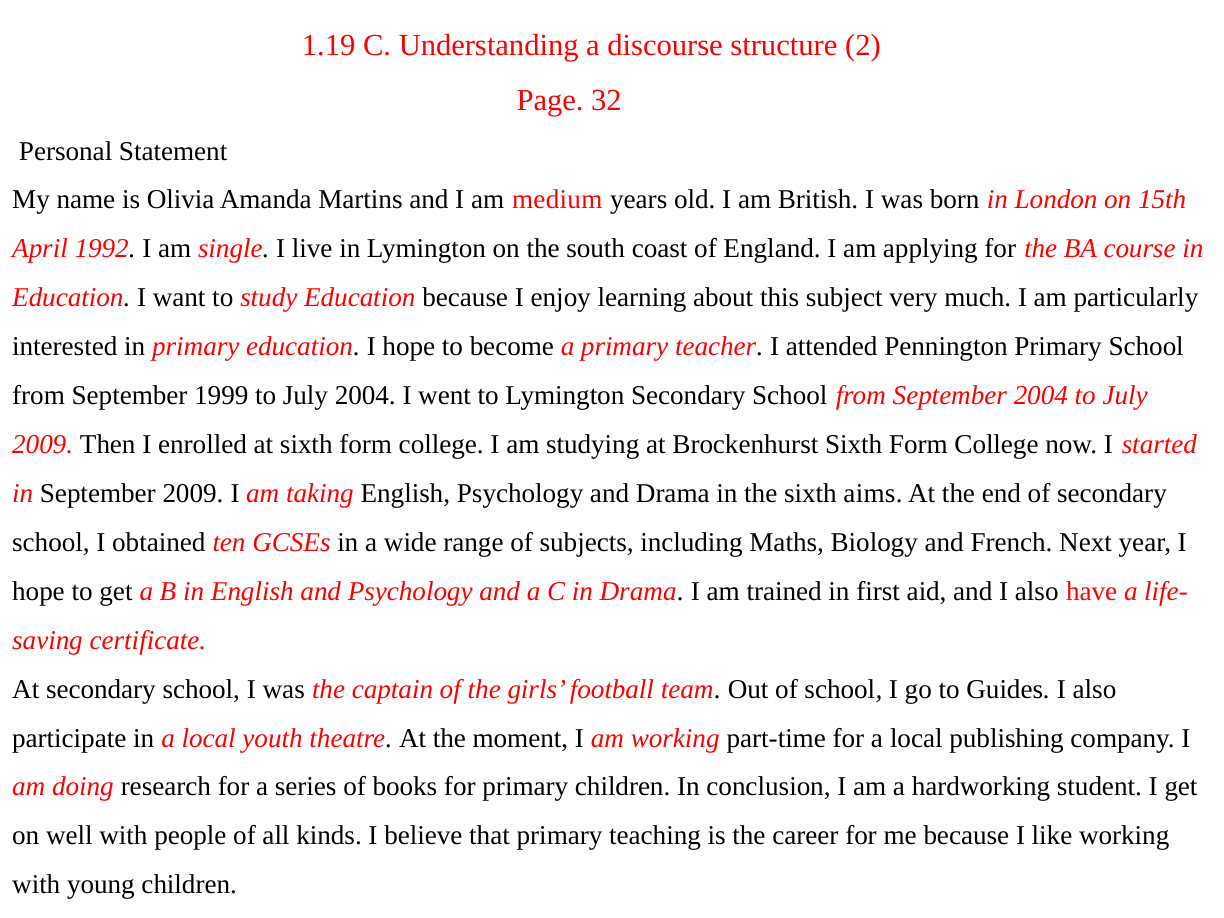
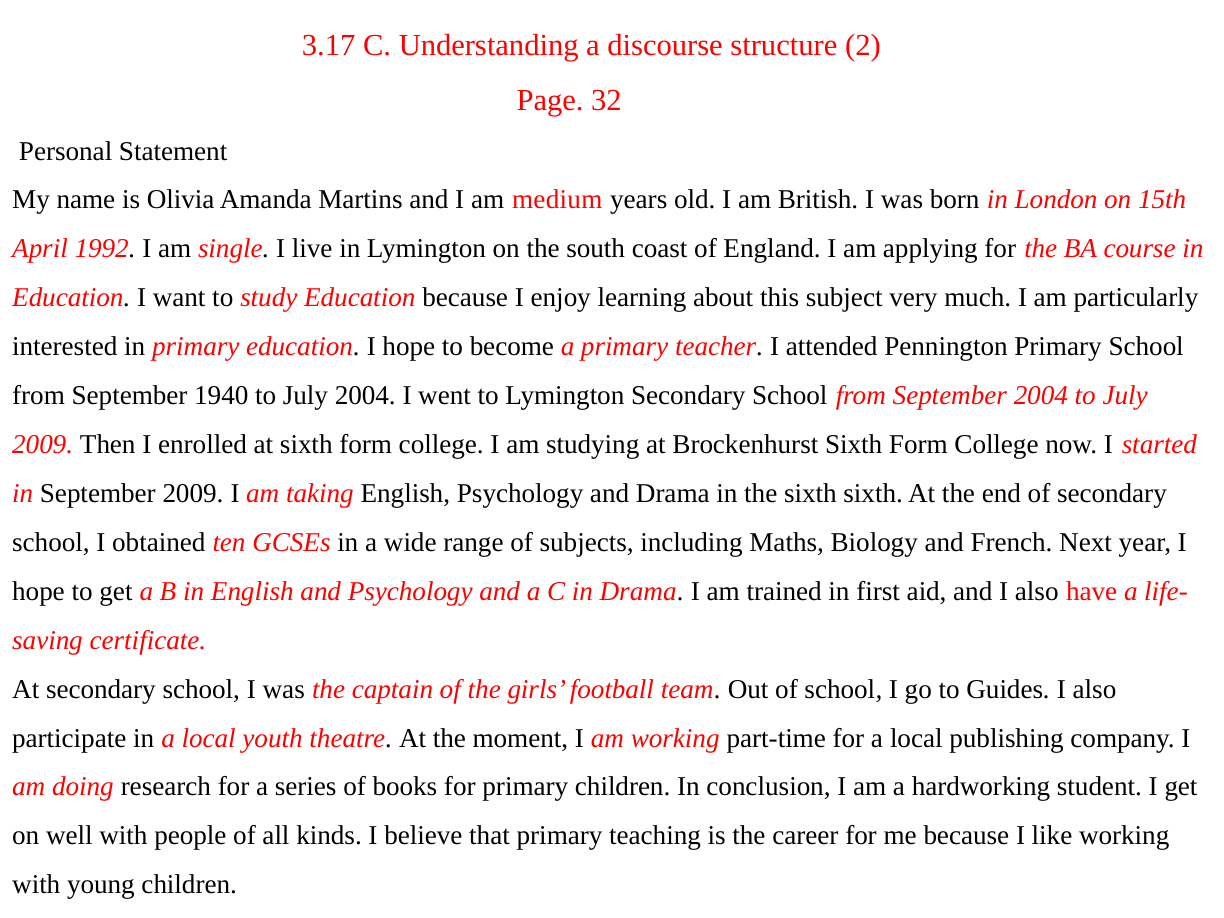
1.19: 1.19 -> 3.17 (329, 45)
1999: 1999 -> 1940 (221, 396)
sixth aims: aims -> sixth (873, 493)
